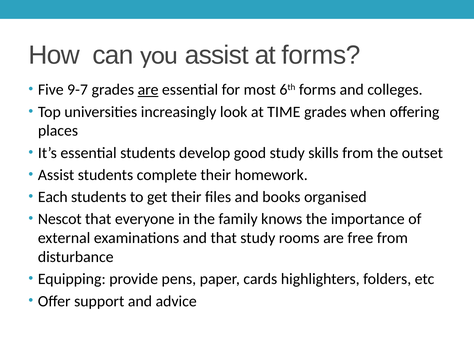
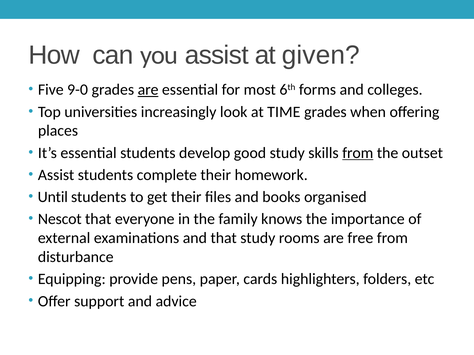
at forms: forms -> given (321, 55)
9-7: 9-7 -> 9-0 (78, 90)
from underline: none -> present (358, 153)
Each: Each -> Until (53, 197)
